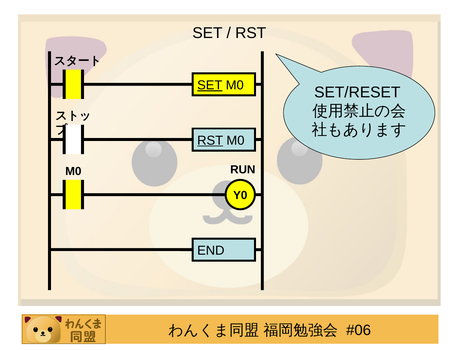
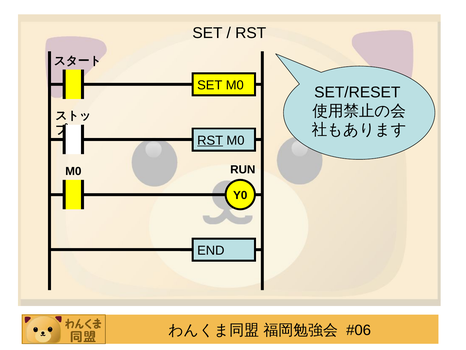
SET underline: present -> none (210, 85)
